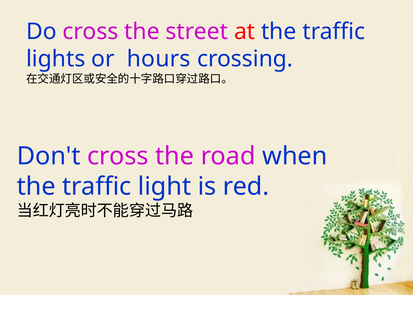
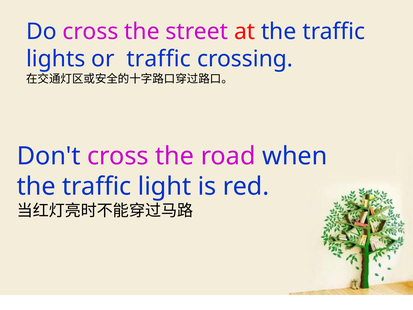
or hours: hours -> traffic (159, 59)
